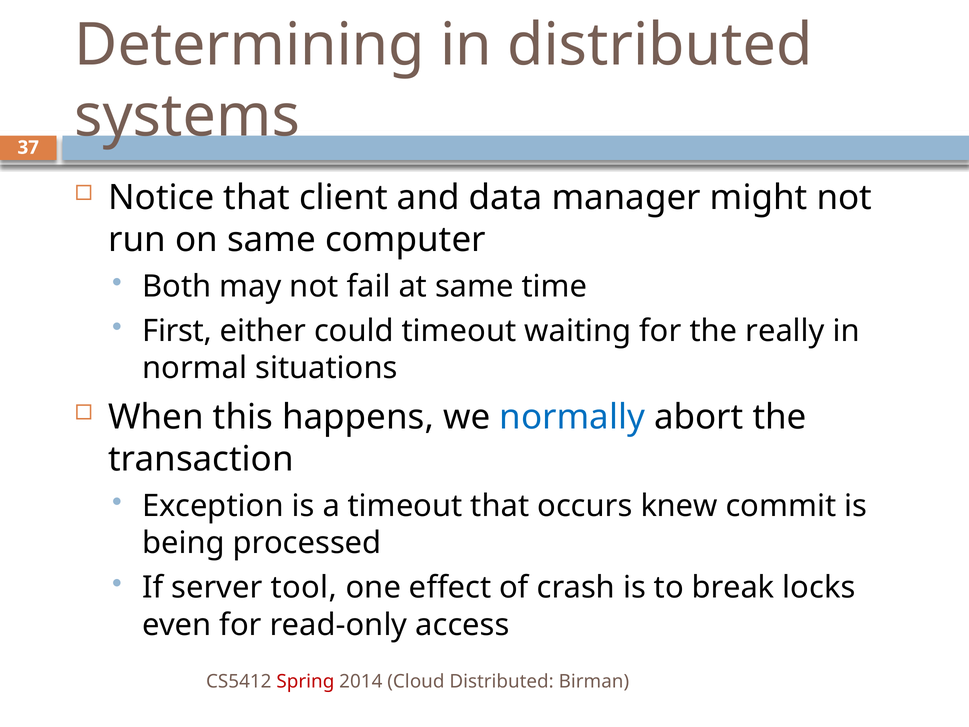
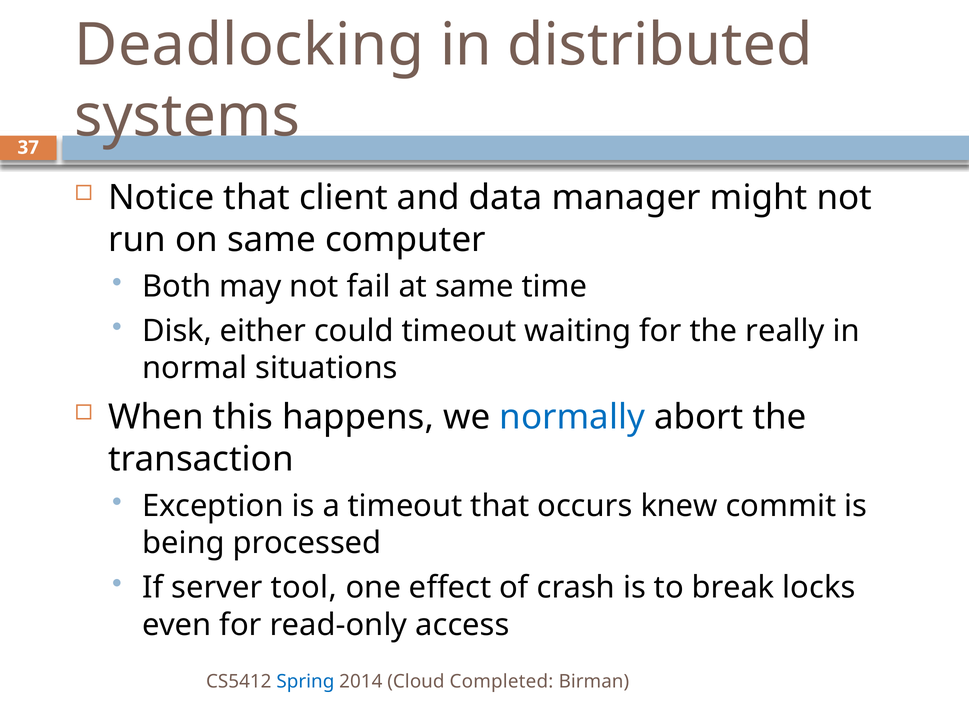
Determining: Determining -> Deadlocking (249, 45)
First: First -> Disk (177, 331)
Spring colour: red -> blue (305, 681)
Cloud Distributed: Distributed -> Completed (501, 681)
